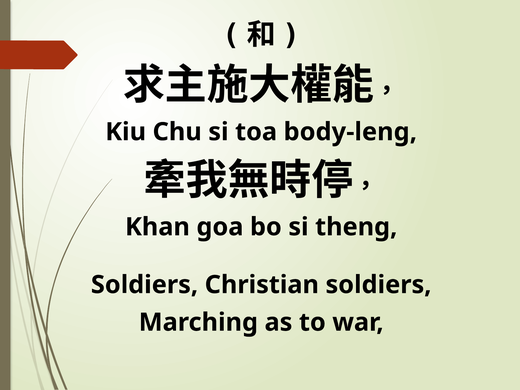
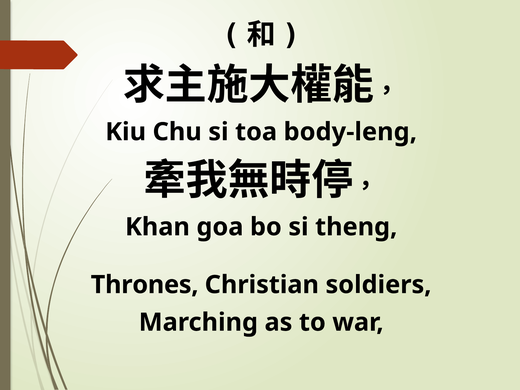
Soldiers: Soldiers -> Thrones (145, 285)
